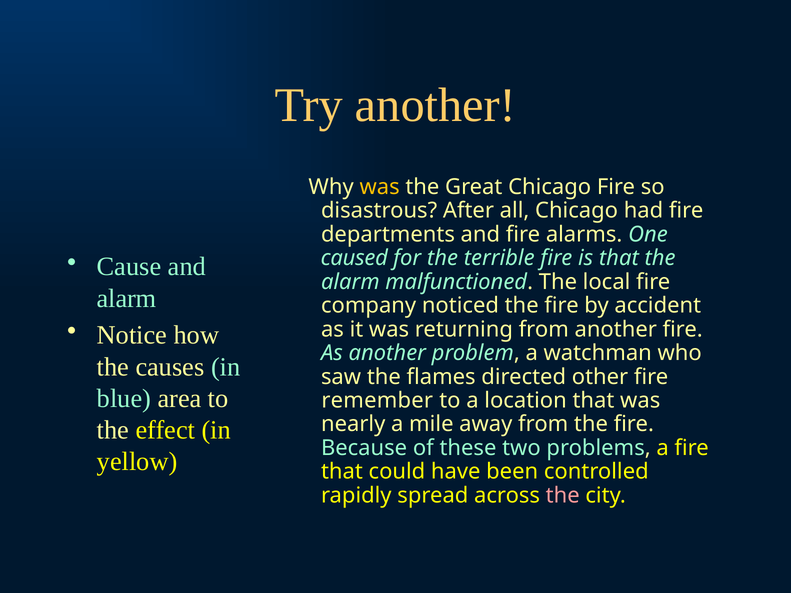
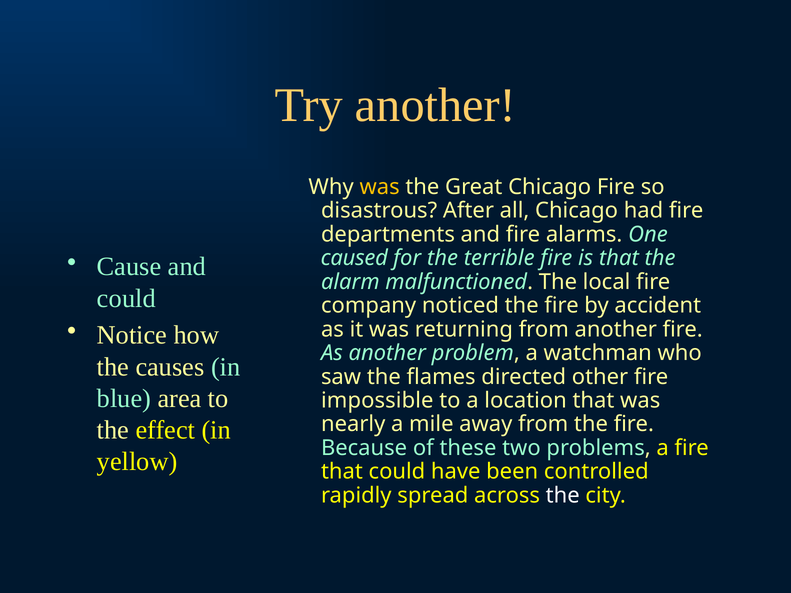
alarm: alarm -> could (126, 298)
remember: remember -> impossible (377, 401)
the colour: pink -> white (563, 496)
